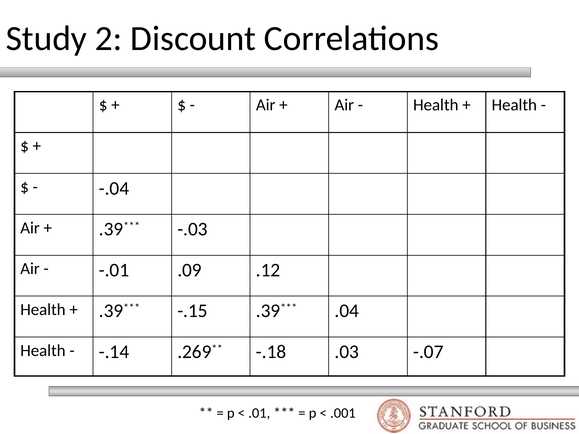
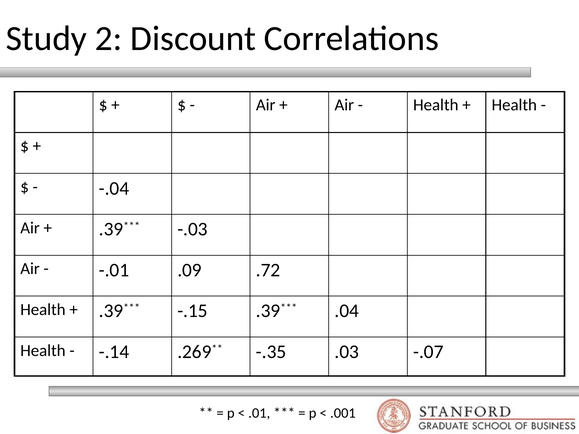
.12: .12 -> .72 (268, 270)
-.18: -.18 -> -.35 (271, 352)
